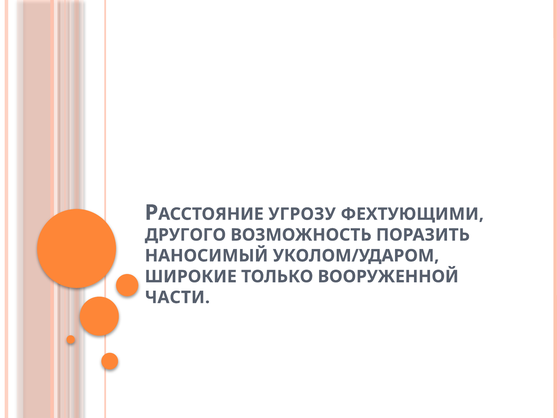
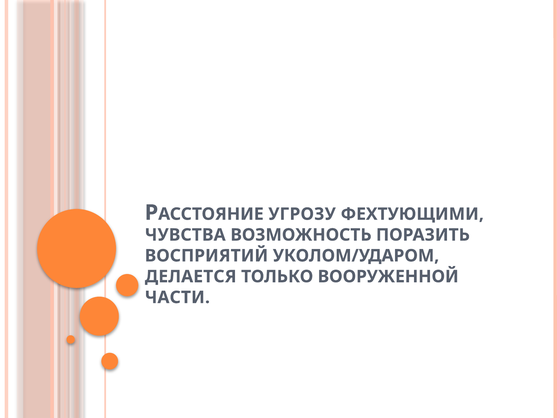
ДРУГОГО: ДРУГОГО -> ЧУВСТВА (185, 235)
НАНОСИМЫЙ: НАНОСИМЫЙ -> ВОСПРИЯТИЙ (206, 256)
ШИРОКИЕ: ШИРОКИЕ -> ДЕЛАЕТСЯ (191, 276)
